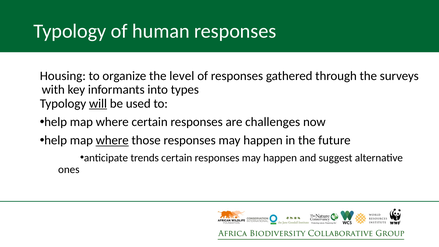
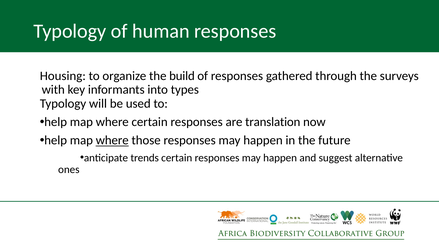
level: level -> build (182, 76)
will underline: present -> none (98, 104)
challenges: challenges -> translation (273, 122)
